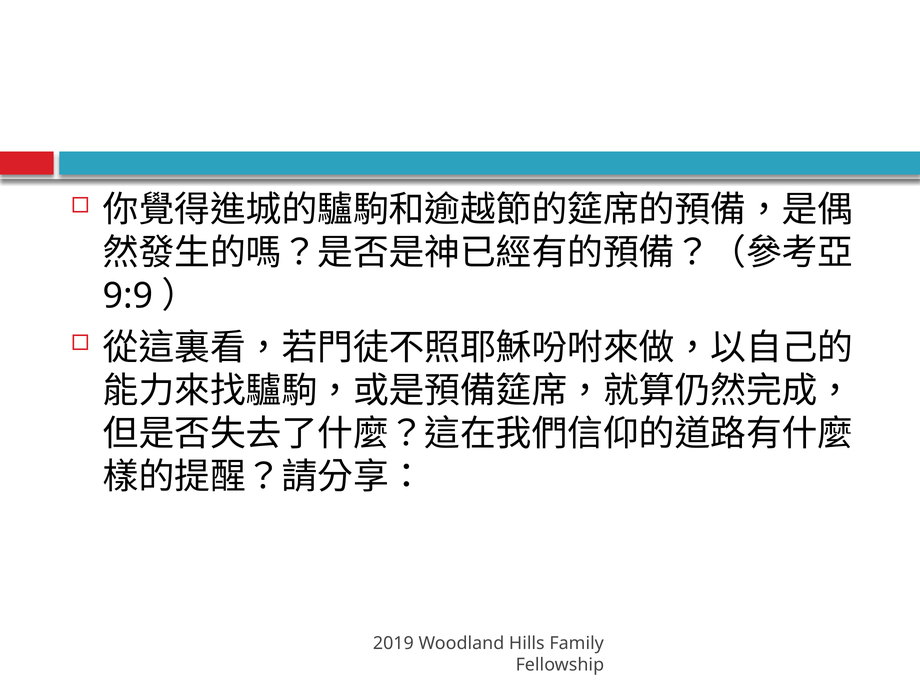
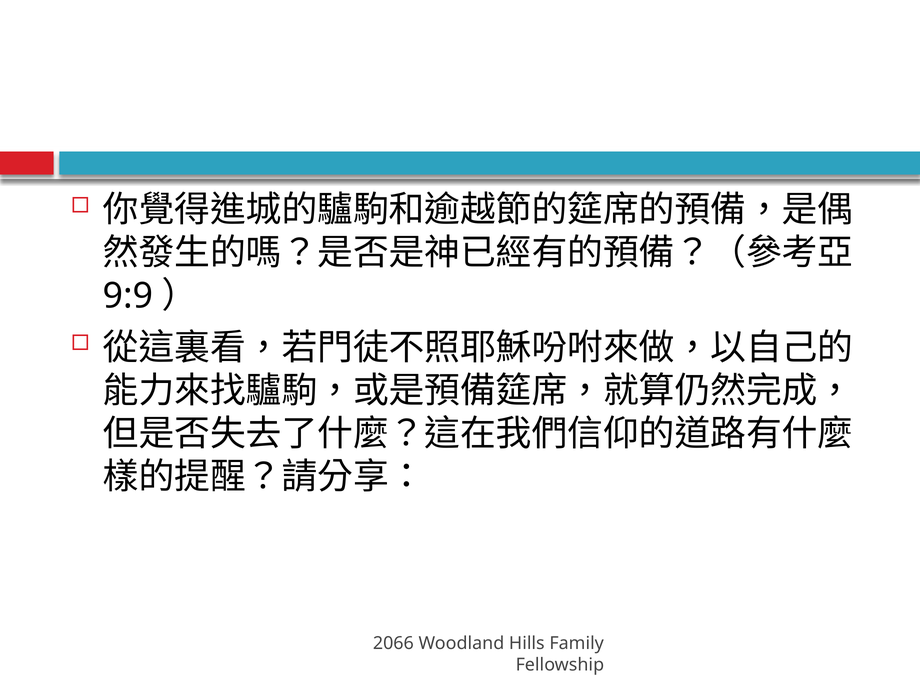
2019: 2019 -> 2066 (393, 643)
